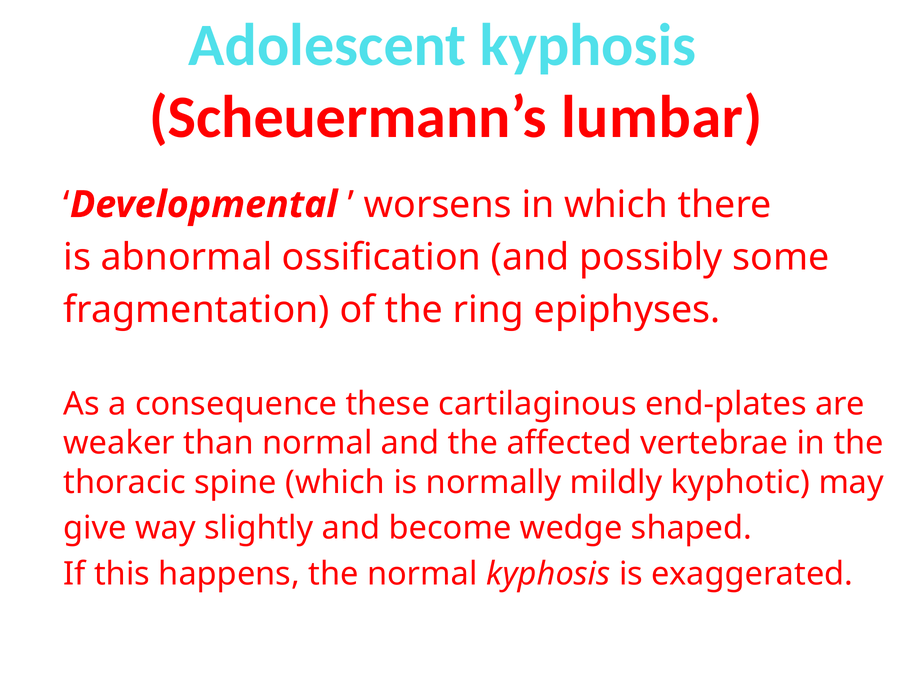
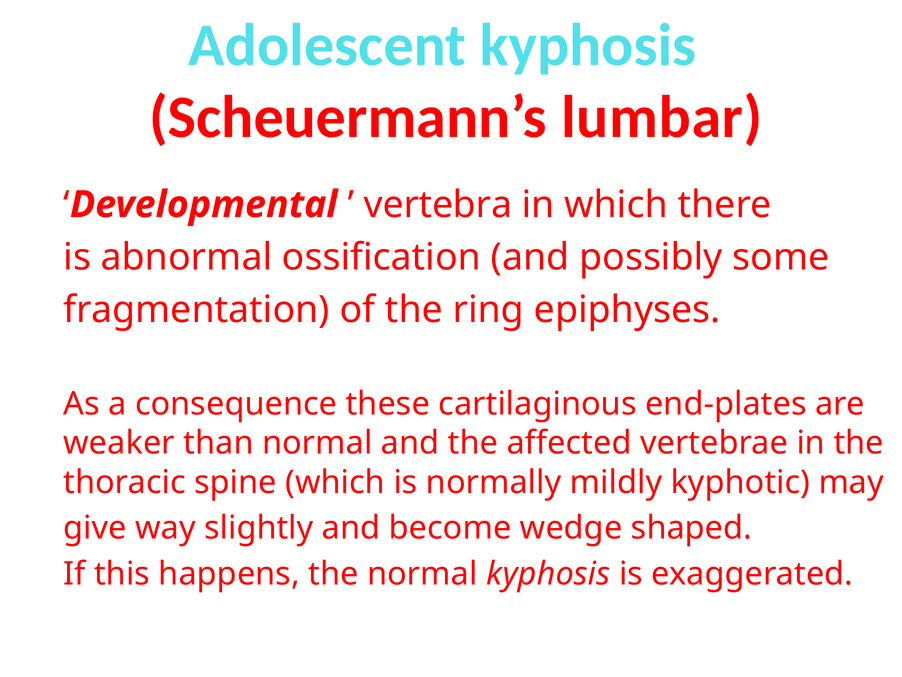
worsens: worsens -> vertebra (438, 204)
